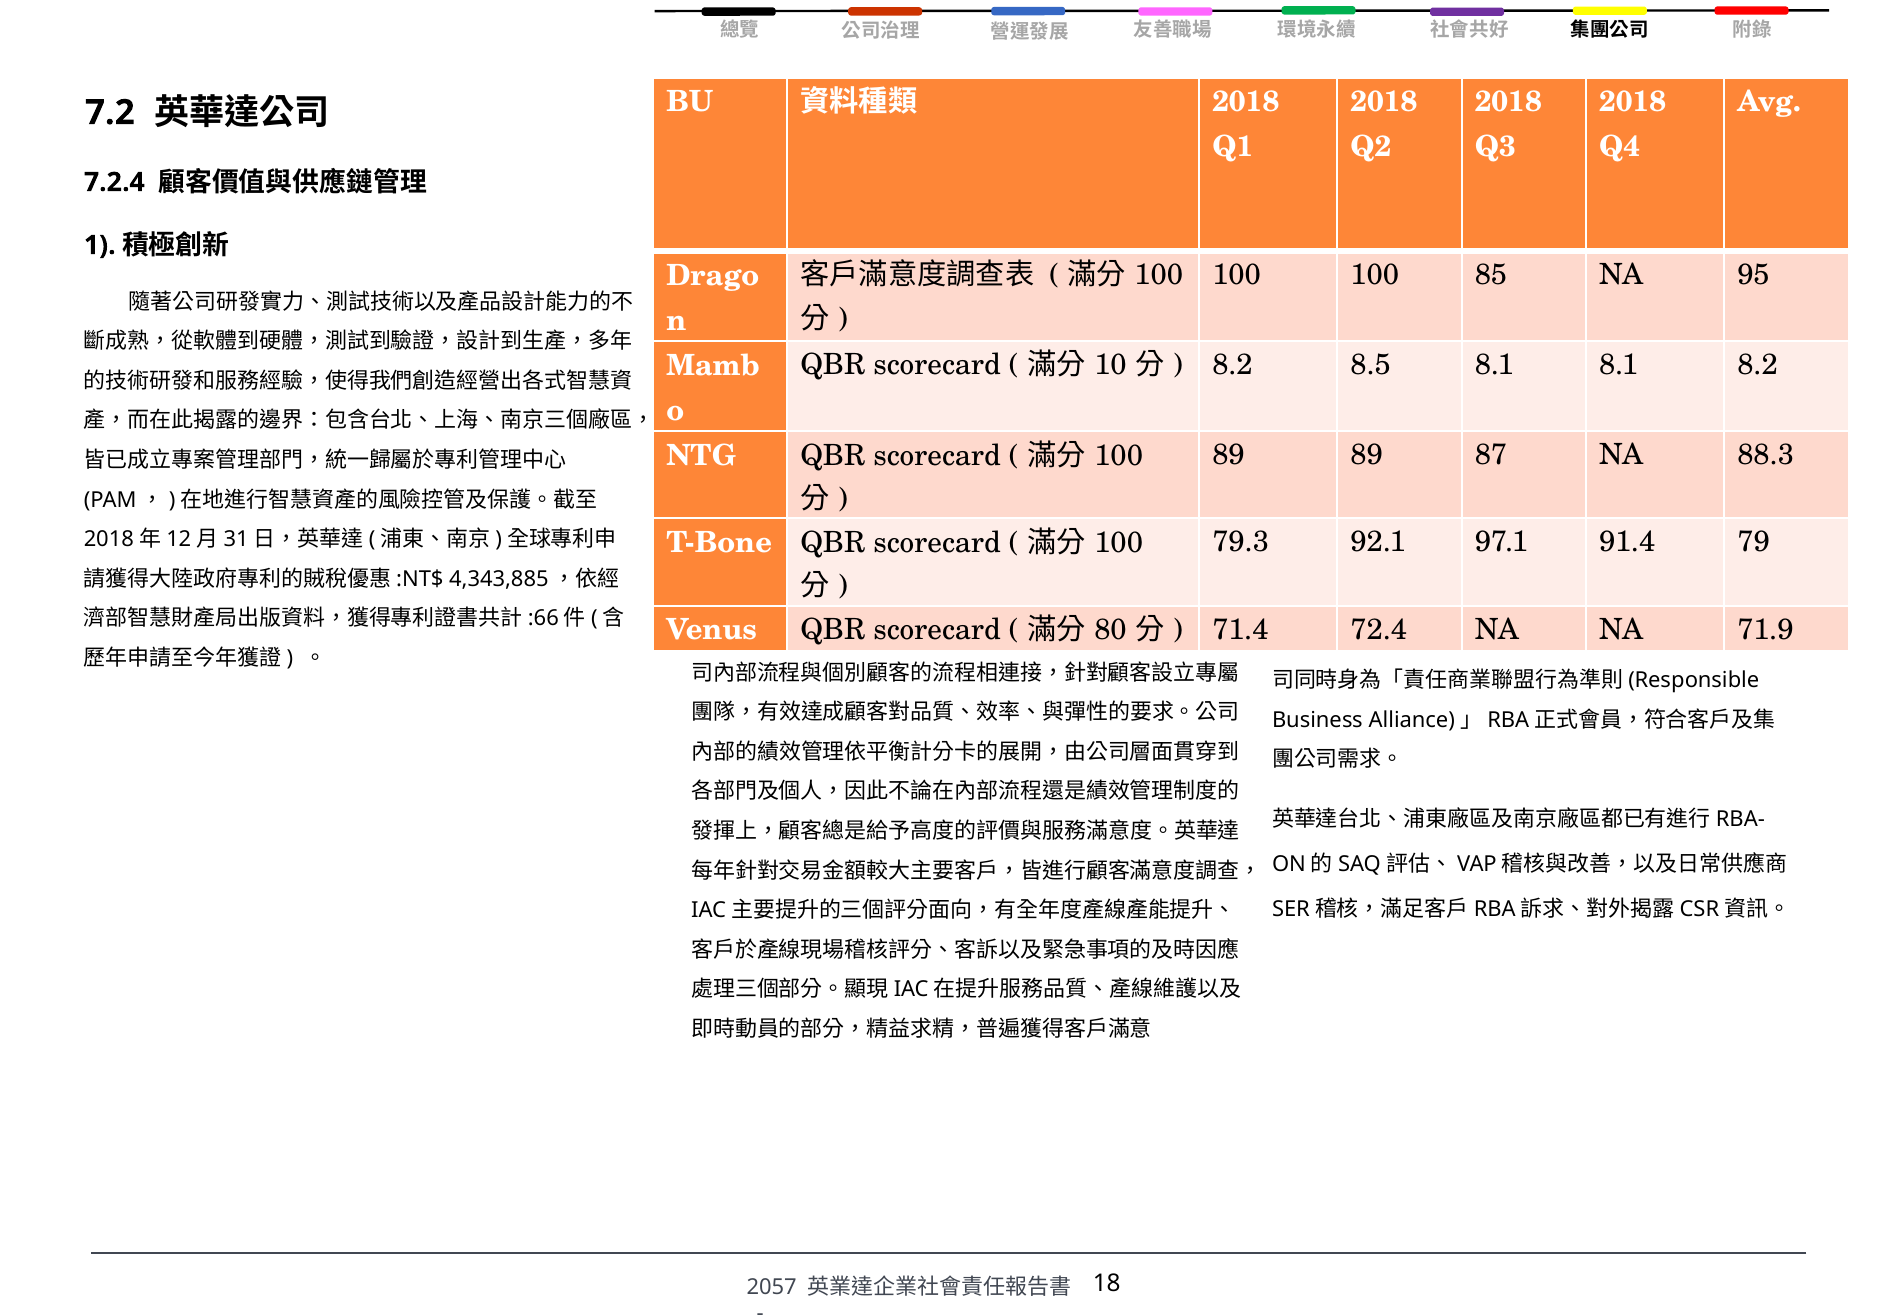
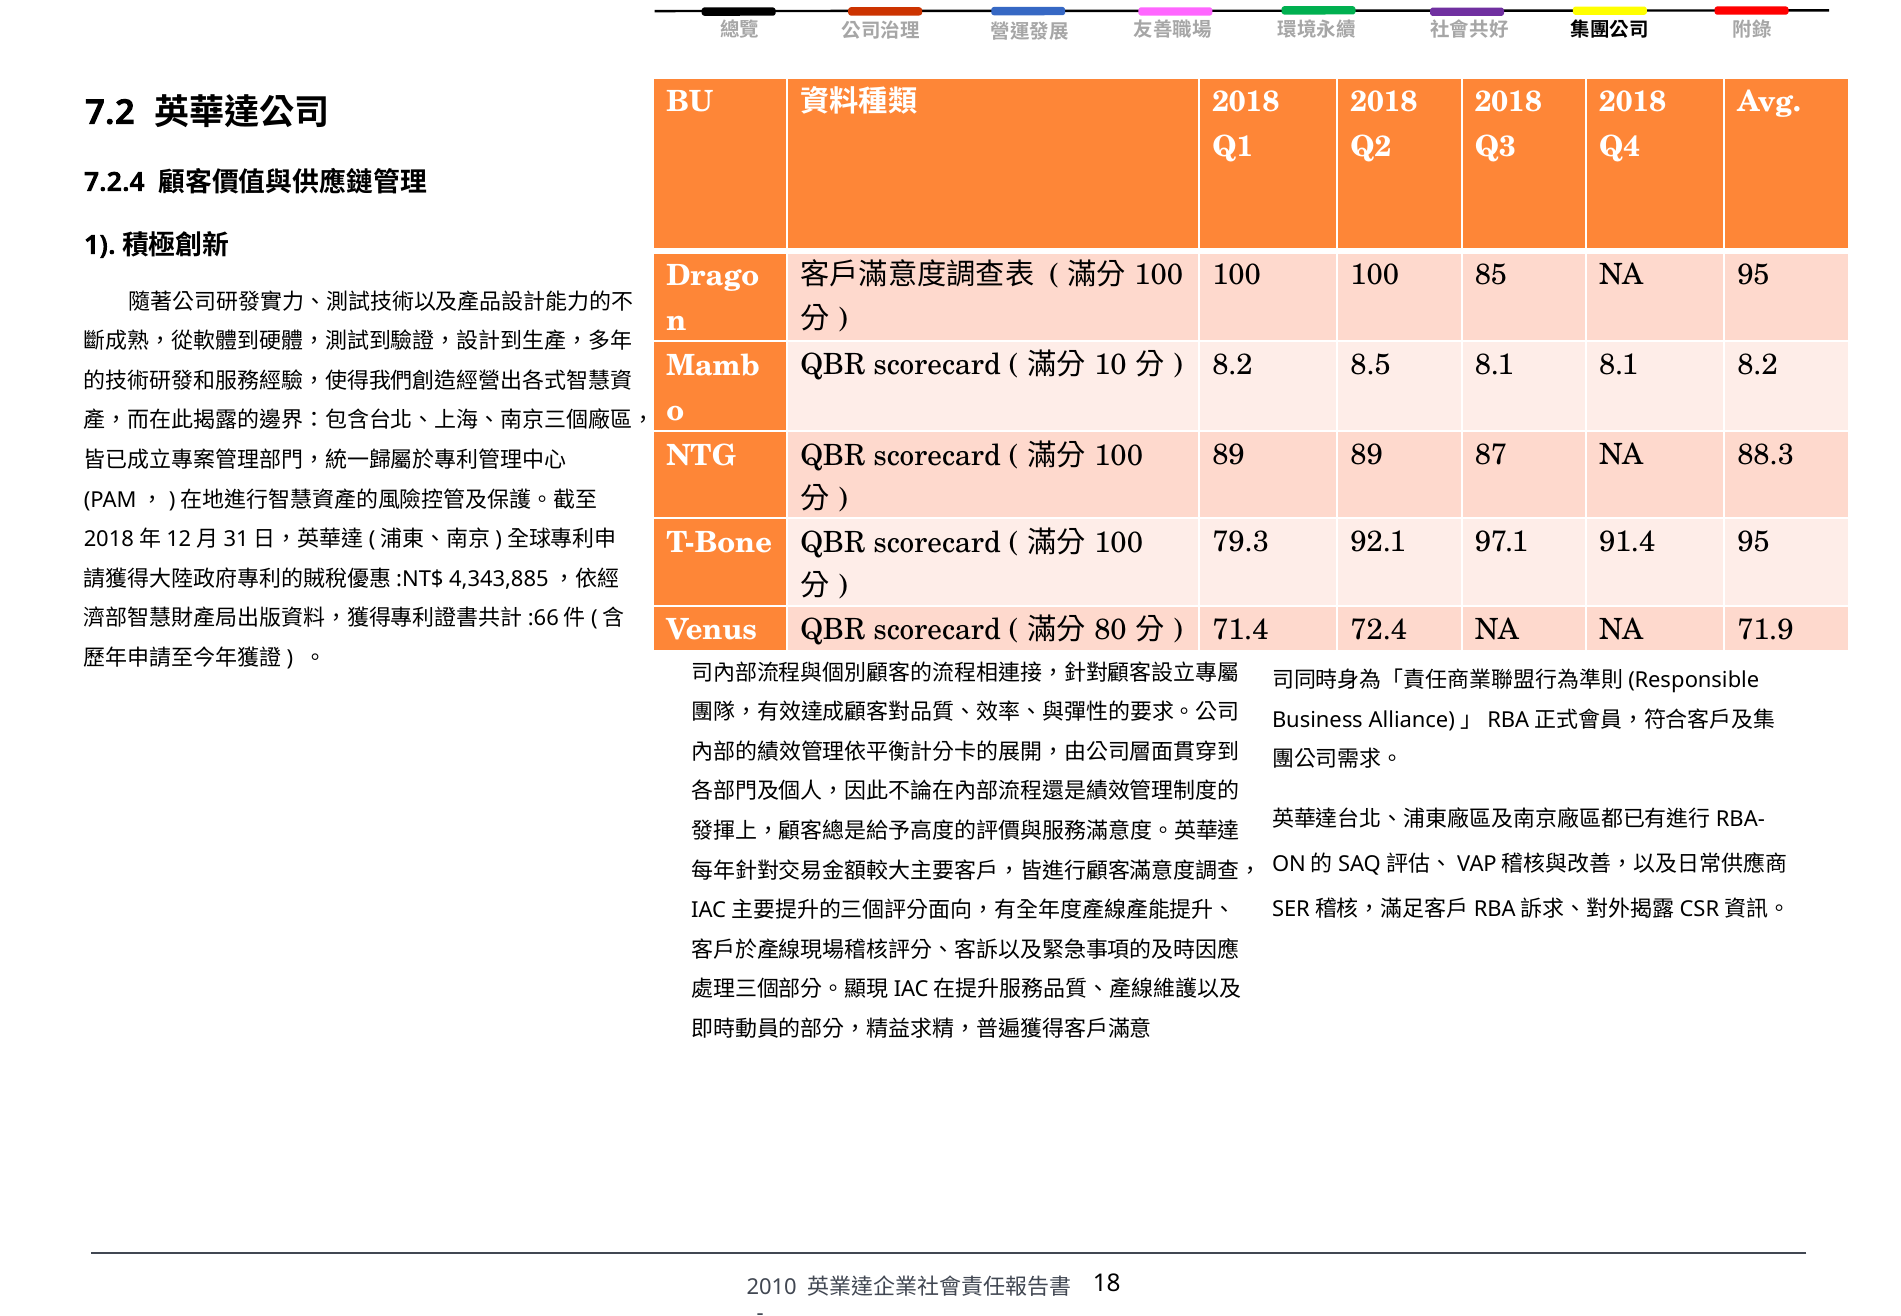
91.4 79: 79 -> 95 (1754, 542)
2057: 2057 -> 2010 (772, 1287)
